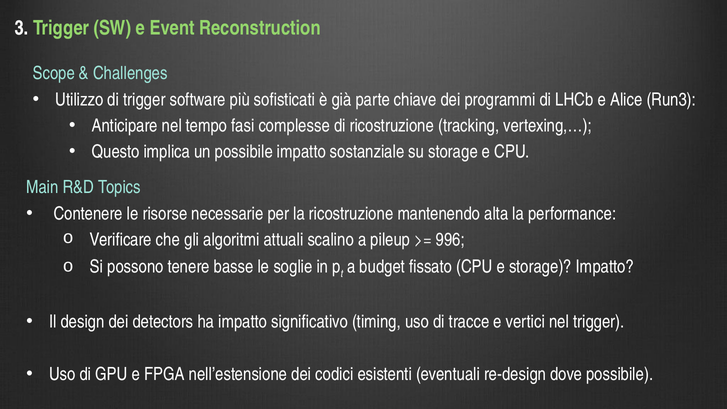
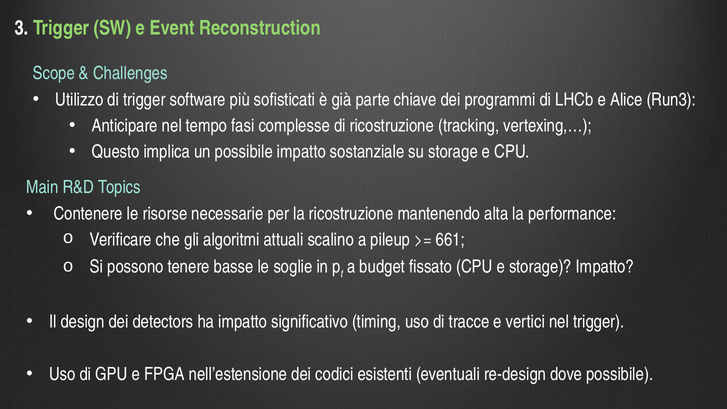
996: 996 -> 661 (450, 240)
